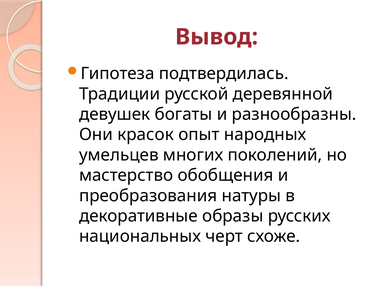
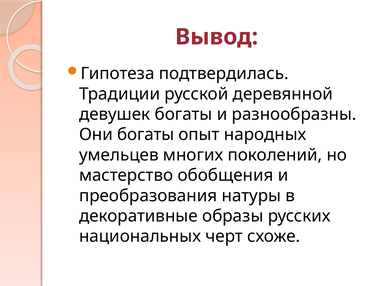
Они красок: красок -> богаты (146, 135)
